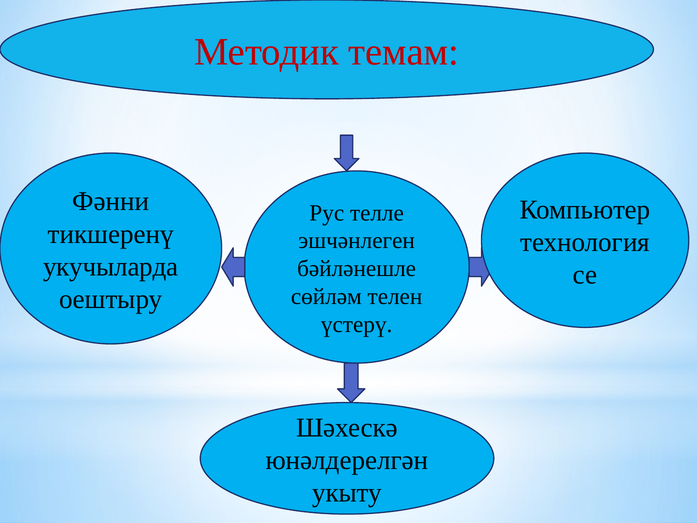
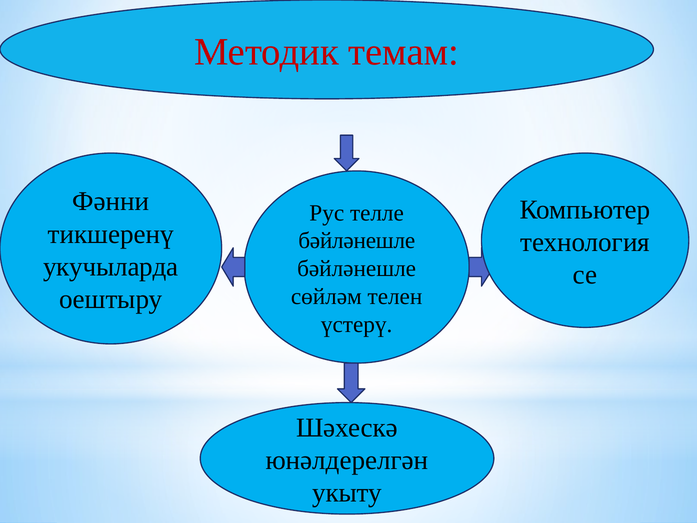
эшчәнлеген: эшчәнлеген -> бәйләнешле (357, 241)
